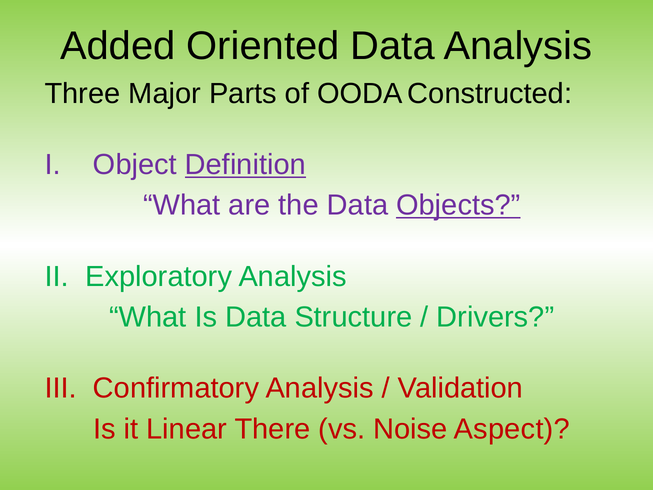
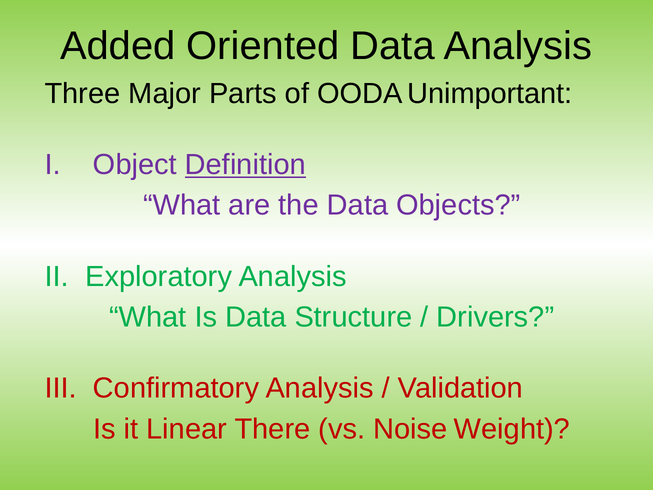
Constructed: Constructed -> Unimportant (490, 93)
Objects underline: present -> none (458, 205)
Aspect: Aspect -> Weight (512, 429)
